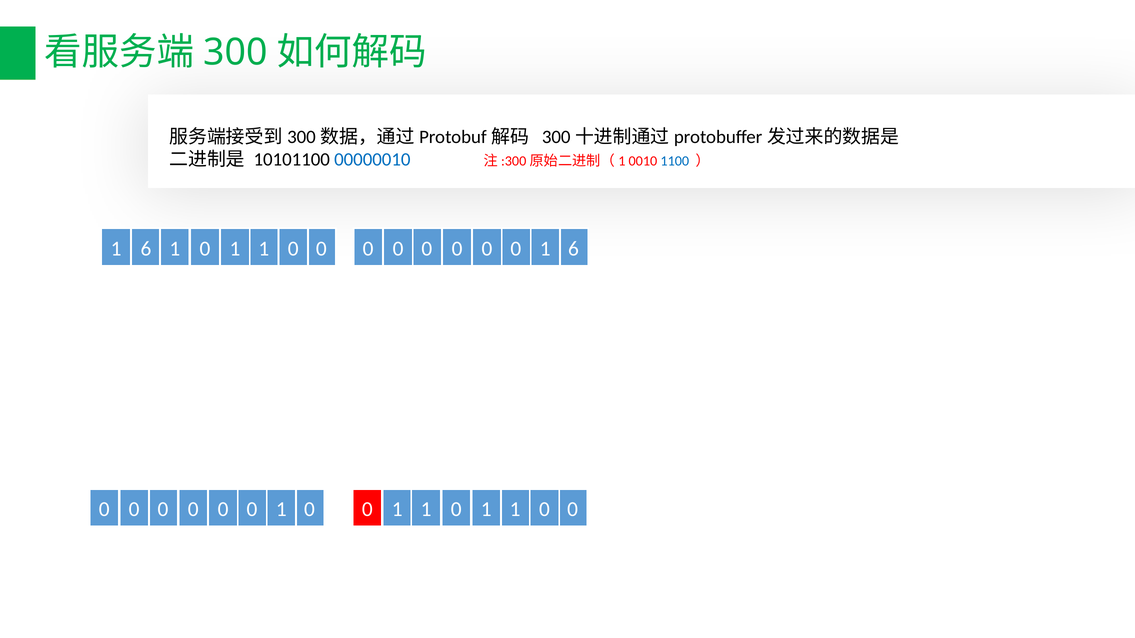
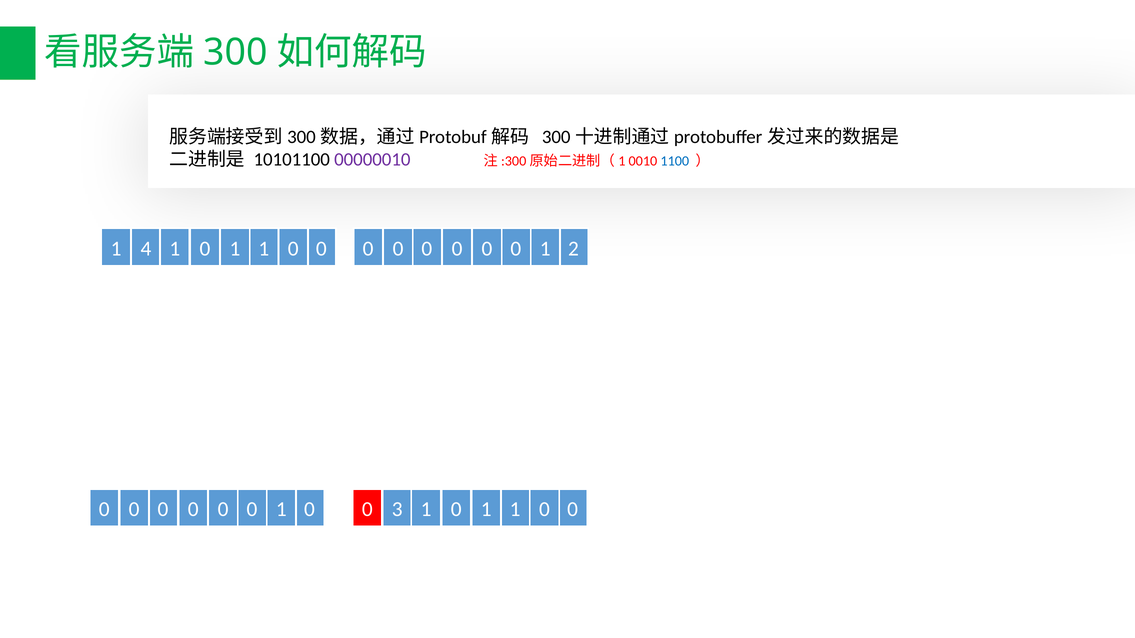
00000010 colour: blue -> purple (372, 160)
6: 6 -> 4 (146, 249)
6: 6 -> 2 (573, 249)
1: 1 -> 3 (397, 510)
